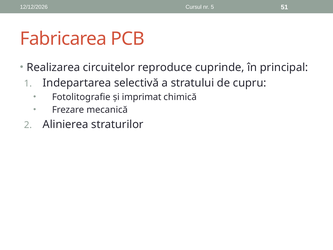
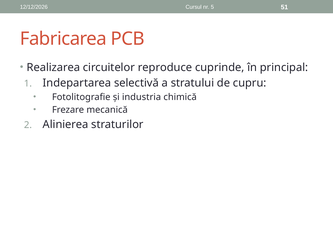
imprimat: imprimat -> industria (142, 97)
